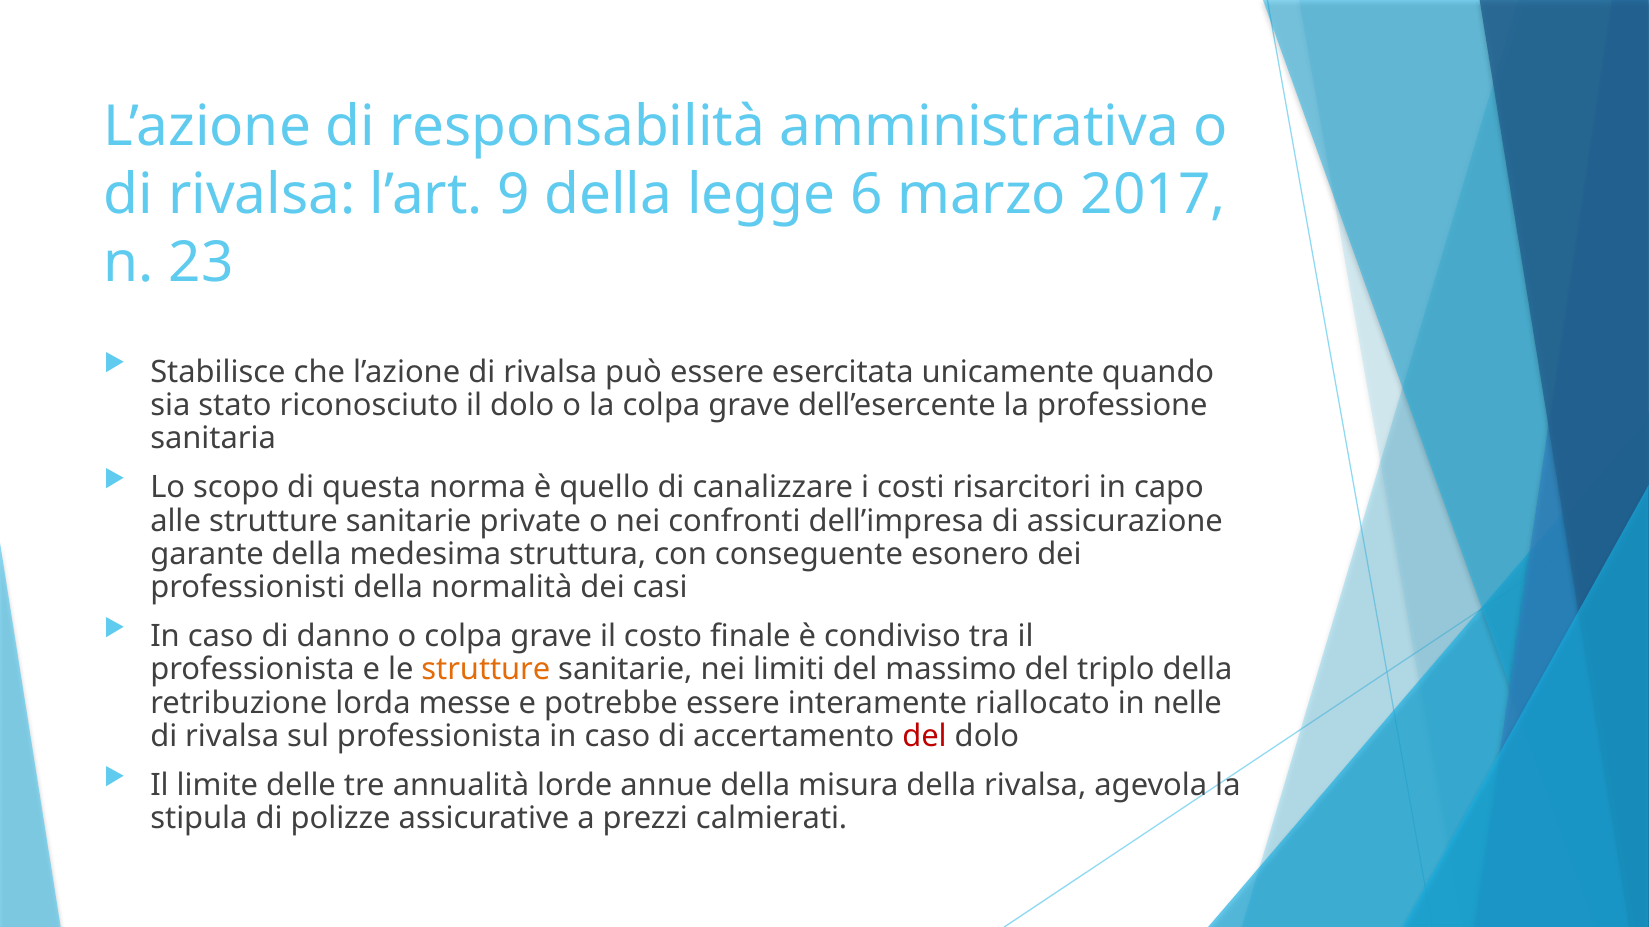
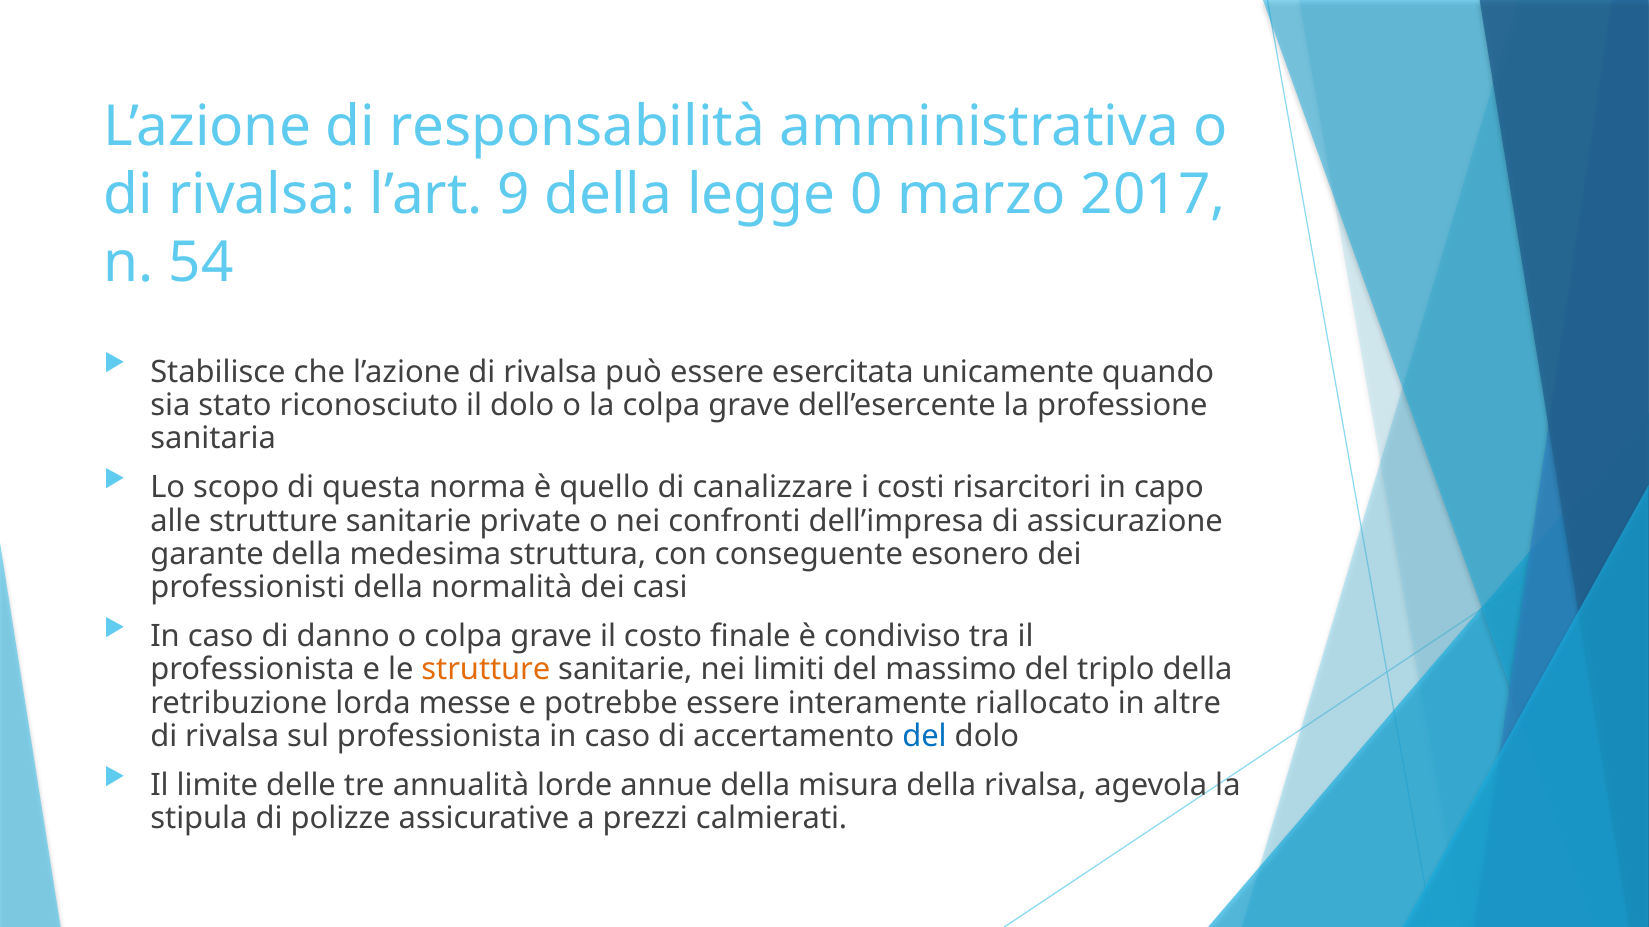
6: 6 -> 0 (866, 195)
23: 23 -> 54 (201, 263)
nelle: nelle -> altre (1187, 704)
del colour: red -> blue (925, 737)
